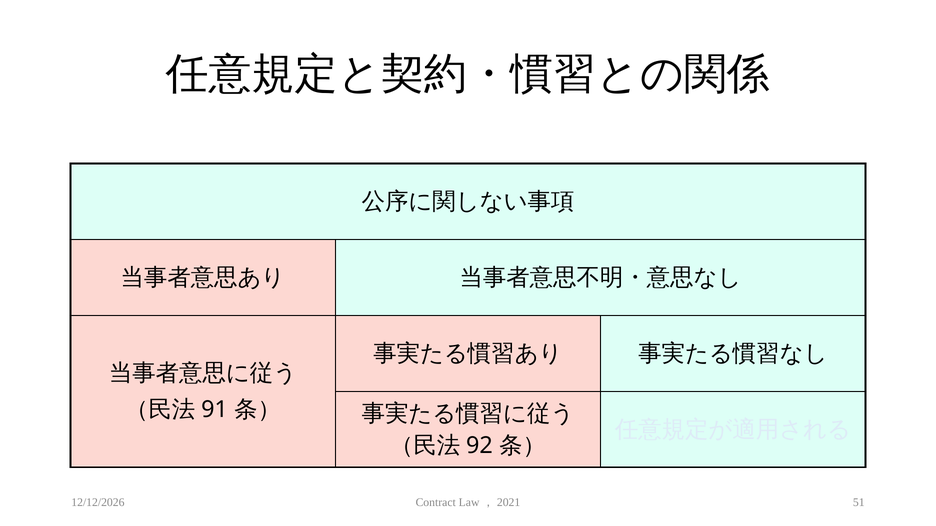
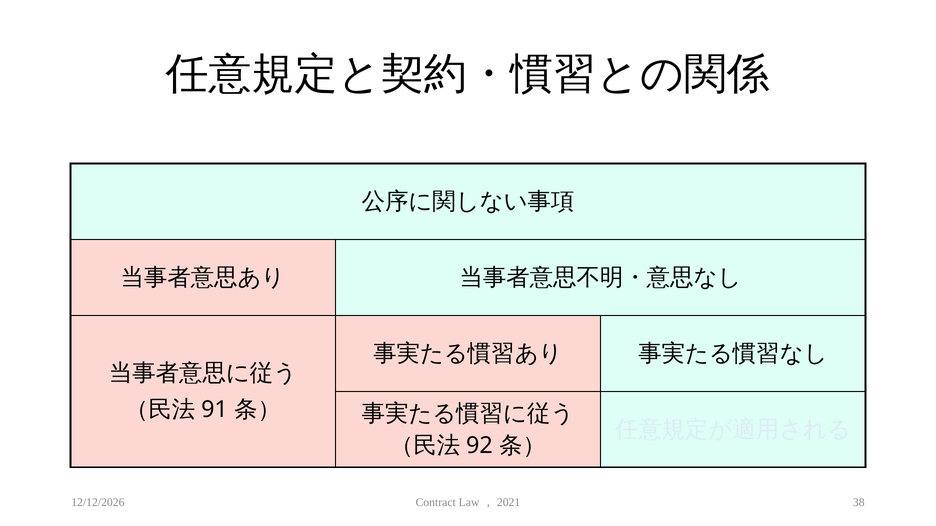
51: 51 -> 38 (859, 503)
